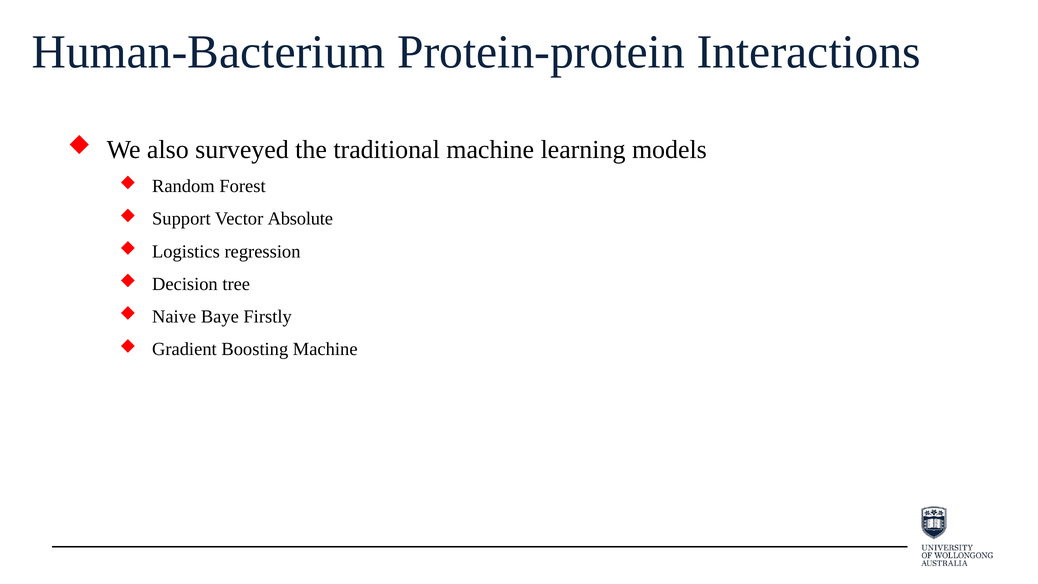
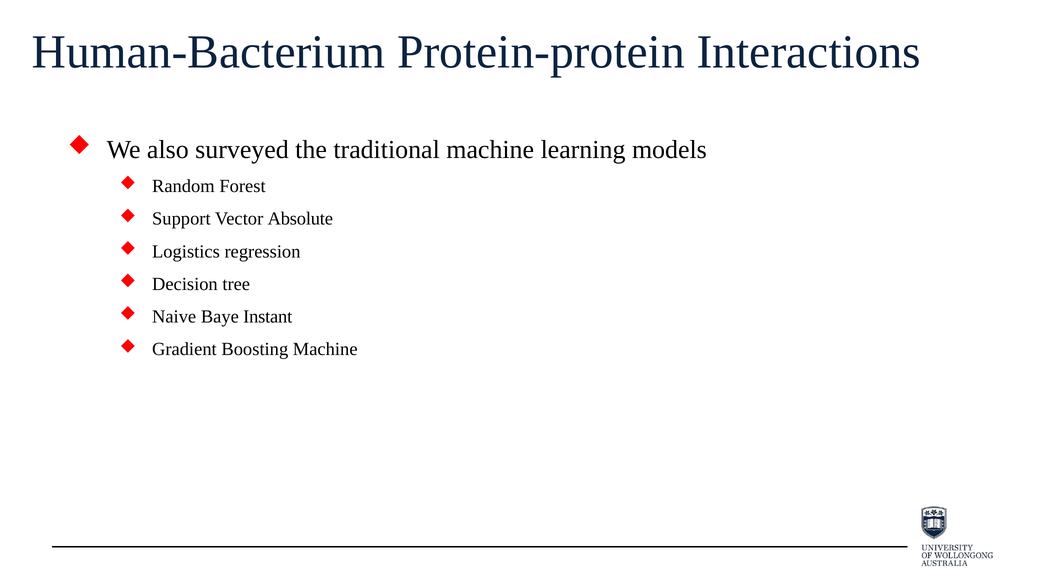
Firstly: Firstly -> Instant (268, 317)
